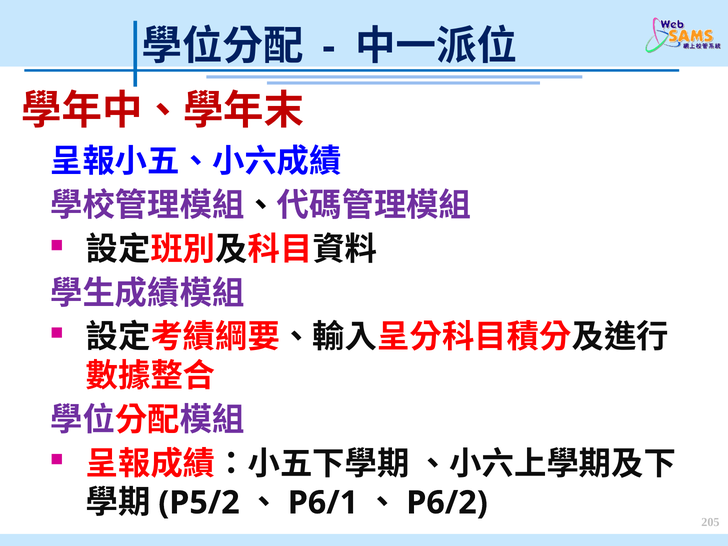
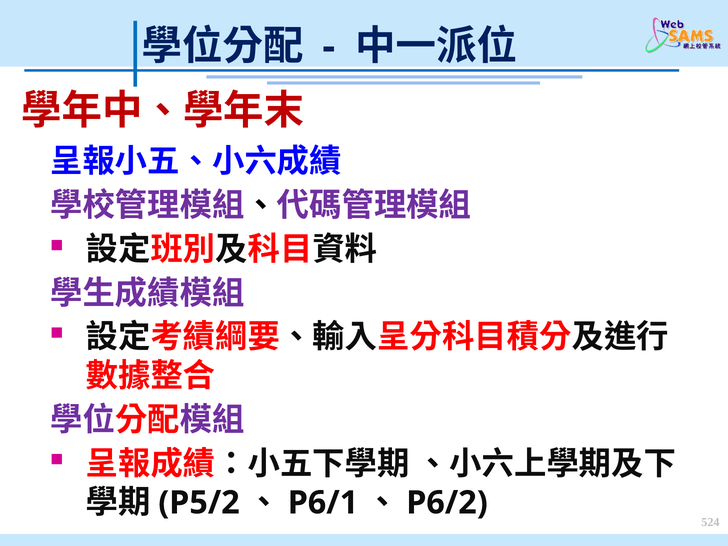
205: 205 -> 524 (710, 522)
